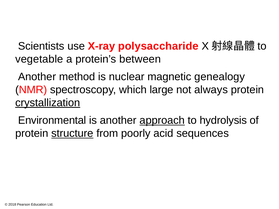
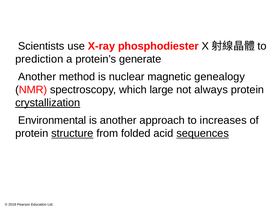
polysaccharide: polysaccharide -> phosphodiester (158, 46)
vegetable: vegetable -> prediction (39, 59)
between: between -> generate (140, 59)
approach underline: present -> none (162, 121)
hydrolysis: hydrolysis -> increases (223, 121)
poorly: poorly -> folded (136, 134)
sequences underline: none -> present (203, 134)
